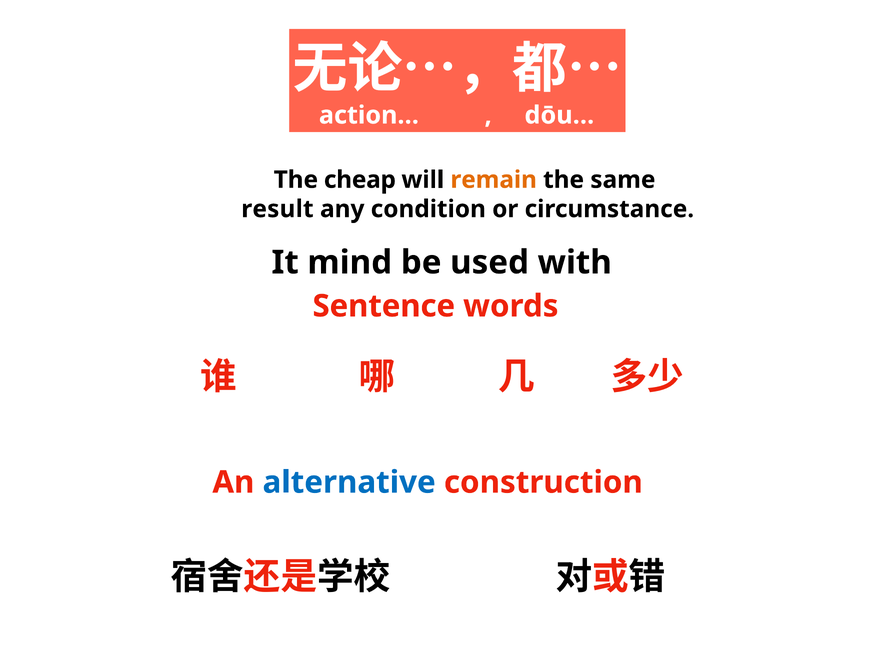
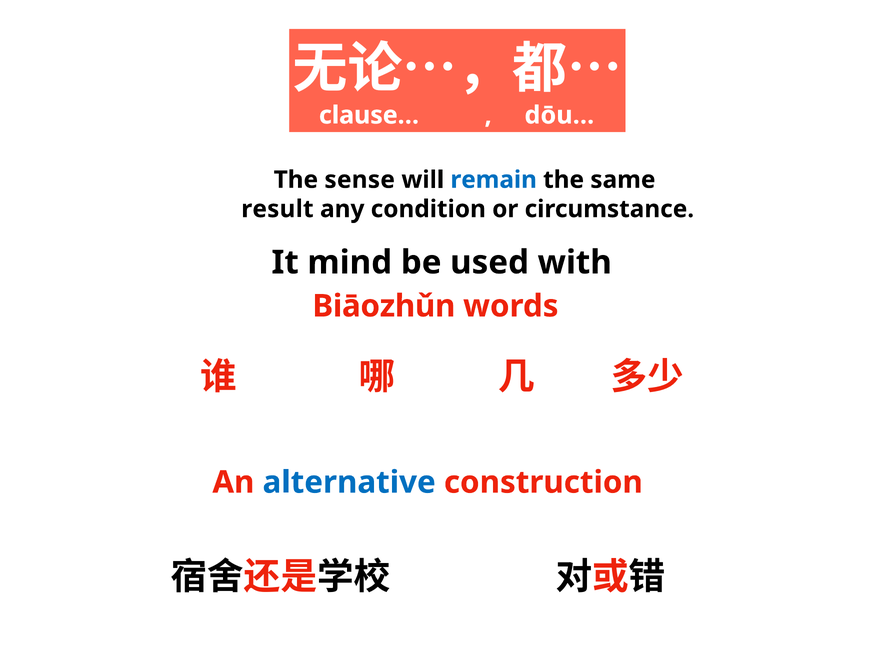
action…: action… -> clause… (369, 115)
cheap: cheap -> sense (360, 180)
remain colour: orange -> blue (494, 180)
Sentence: Sentence -> Biāozhǔn (384, 306)
